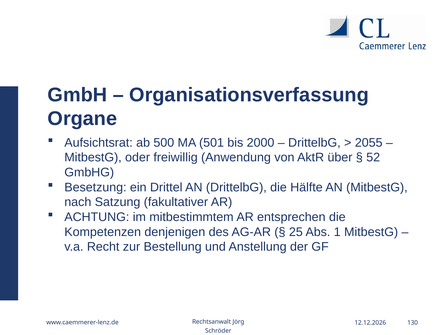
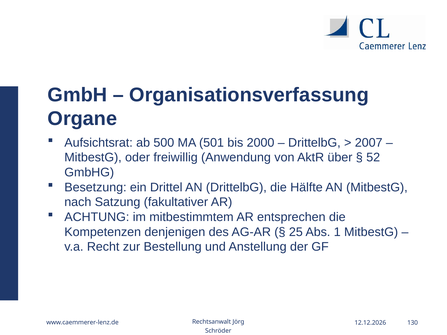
2055: 2055 -> 2007 (369, 143)
